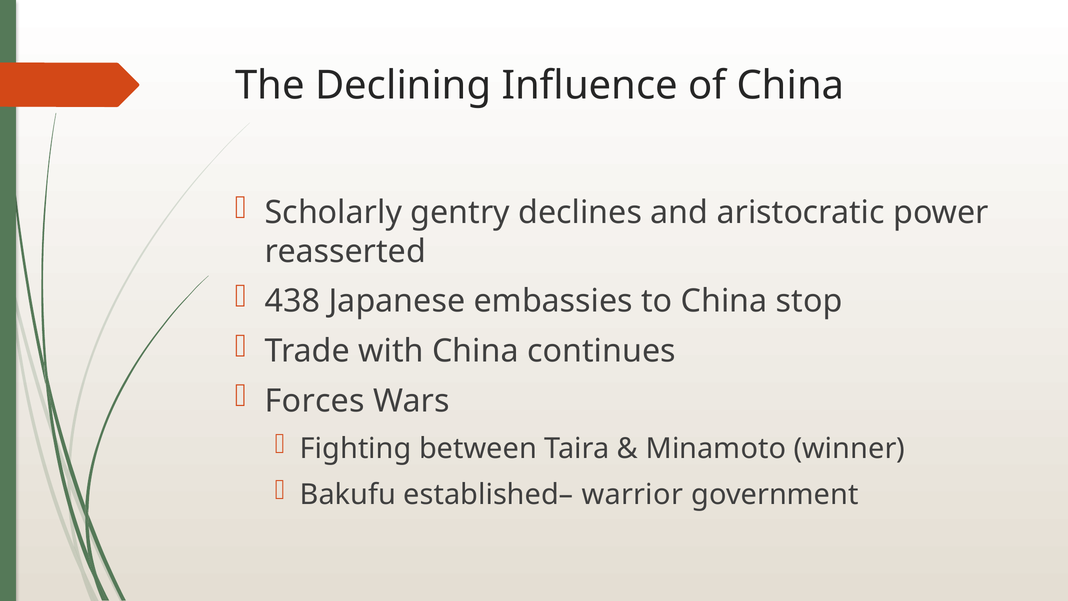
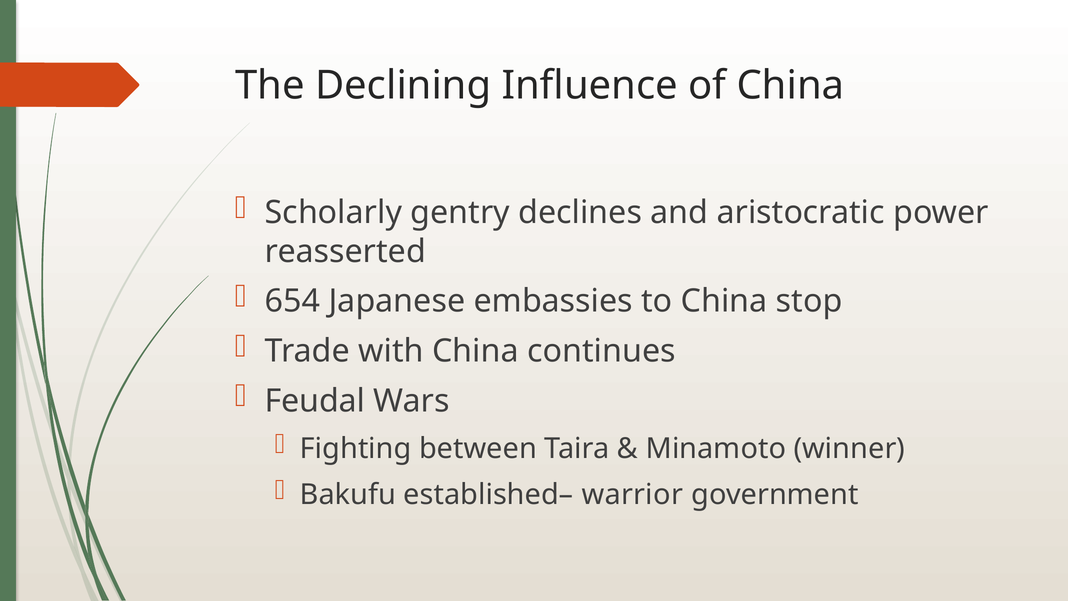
438: 438 -> 654 (293, 301)
Forces: Forces -> Feudal (315, 401)
